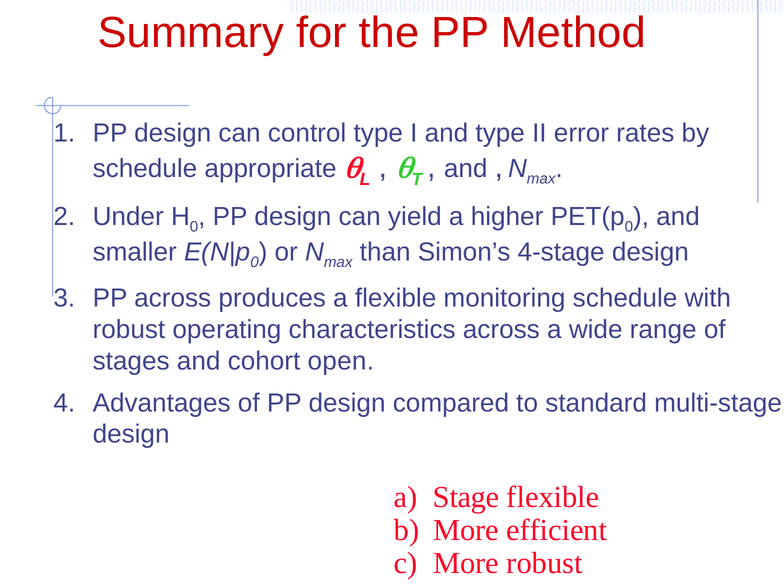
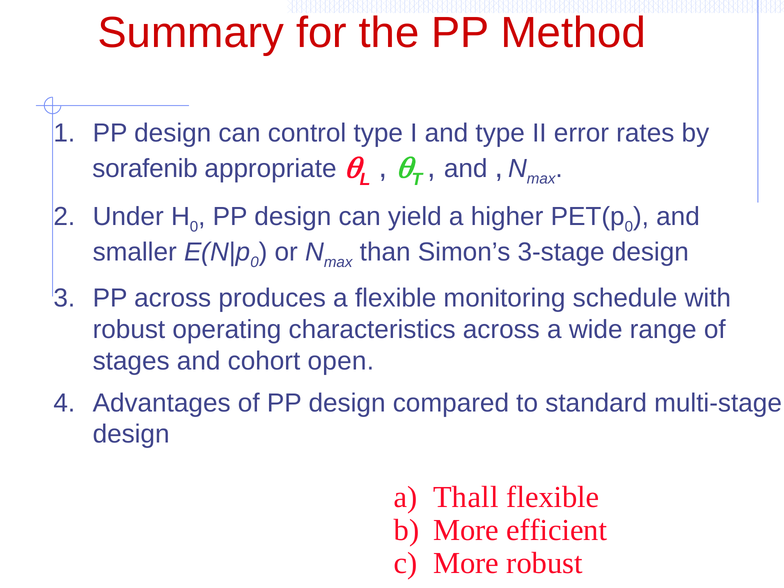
schedule: schedule -> sorafenib (145, 169)
4-stage: 4-stage -> 3-stage (561, 252)
Stage: Stage -> Thall (466, 497)
